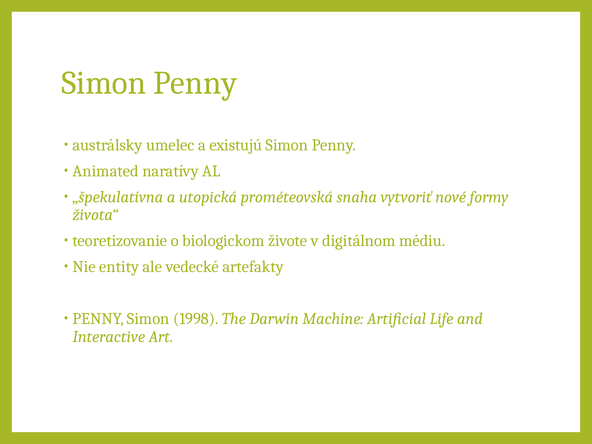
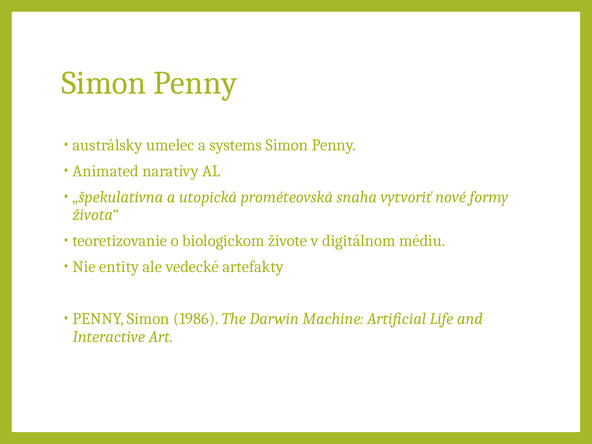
existujú: existujú -> systems (236, 145)
1998: 1998 -> 1986 (196, 319)
